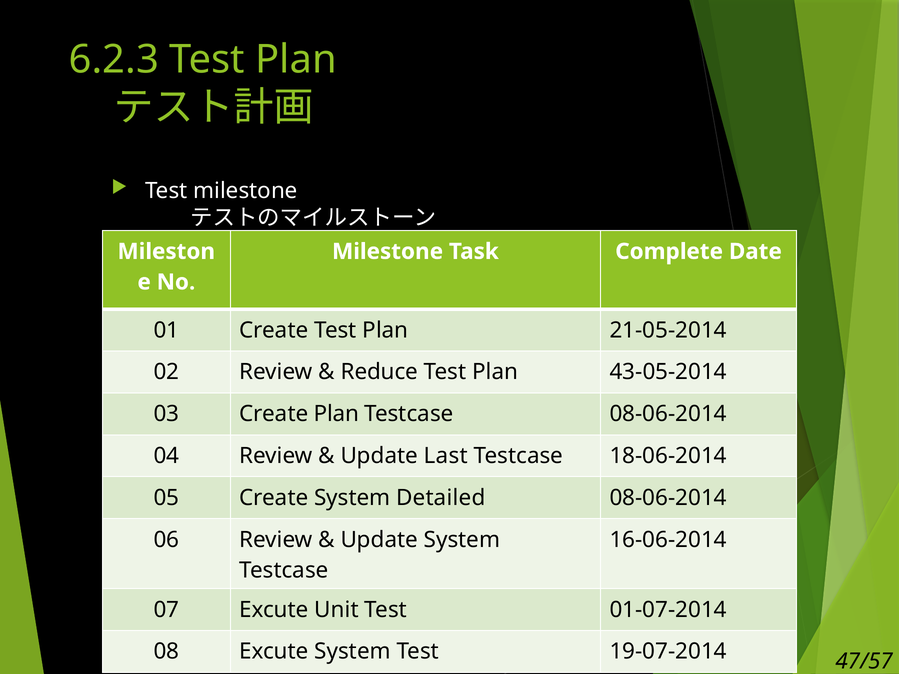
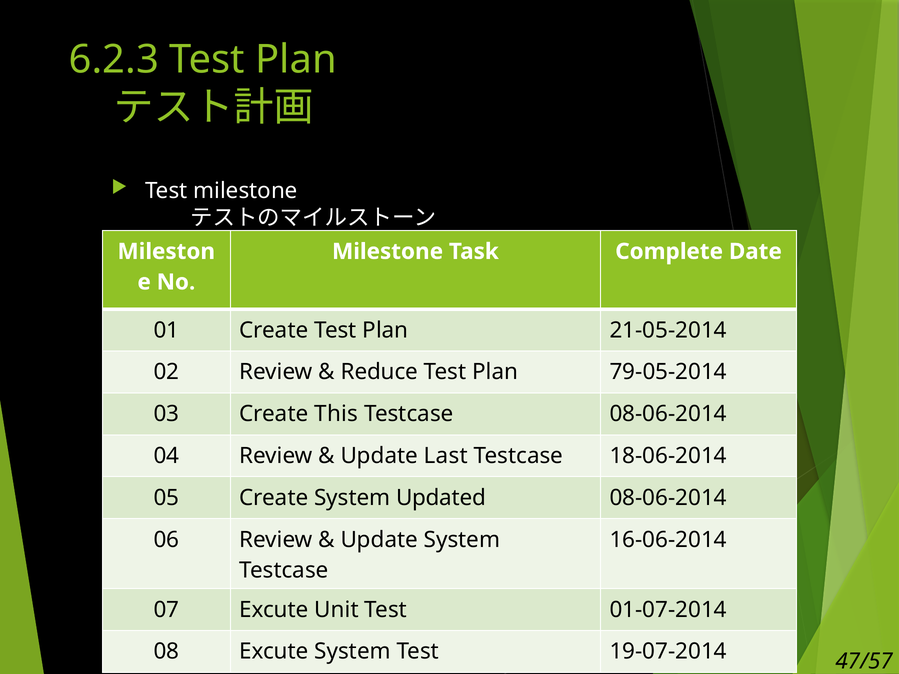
43-05-2014: 43-05-2014 -> 79-05-2014 (668, 372)
Create Plan: Plan -> This (336, 414)
Detailed: Detailed -> Updated (441, 498)
